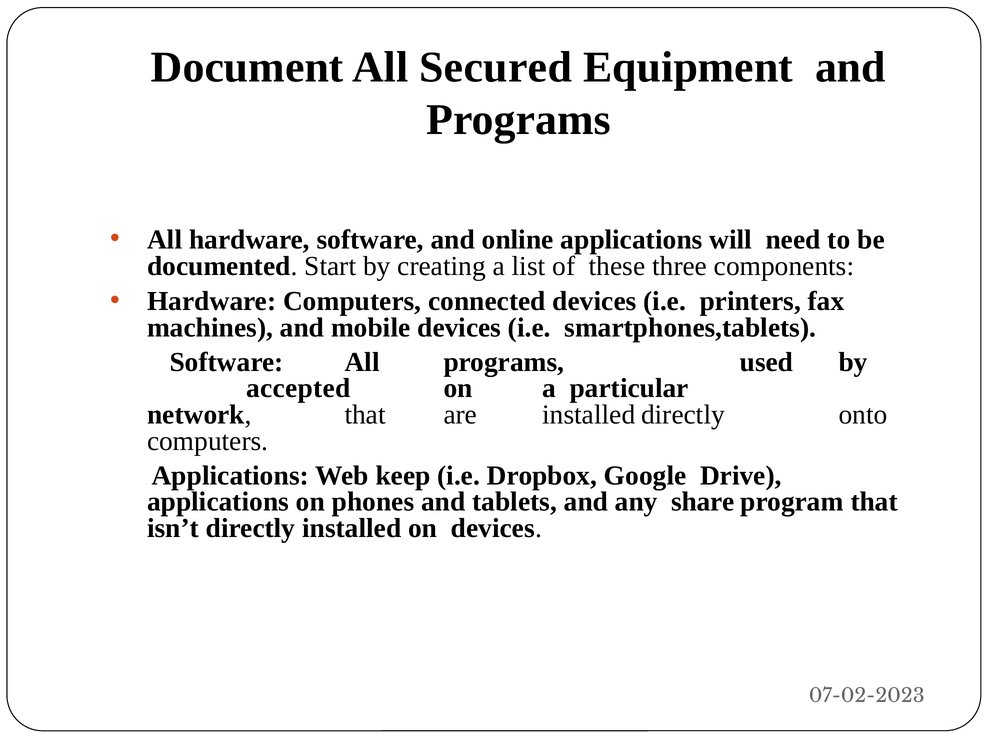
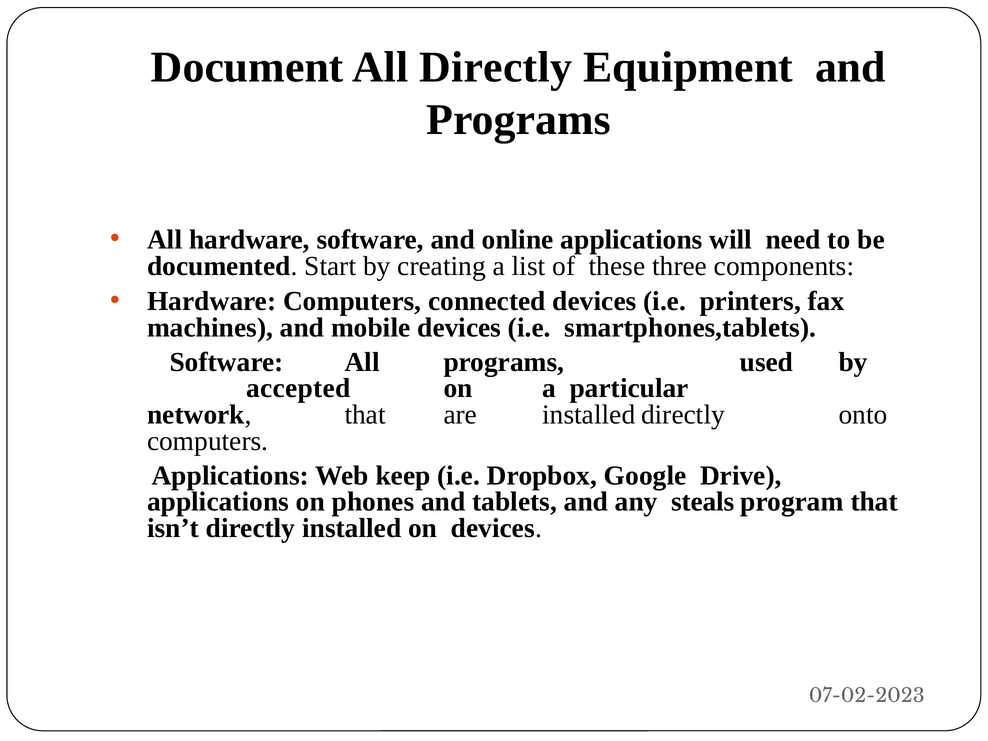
All Secured: Secured -> Directly (496, 67)
share: share -> steals (703, 502)
